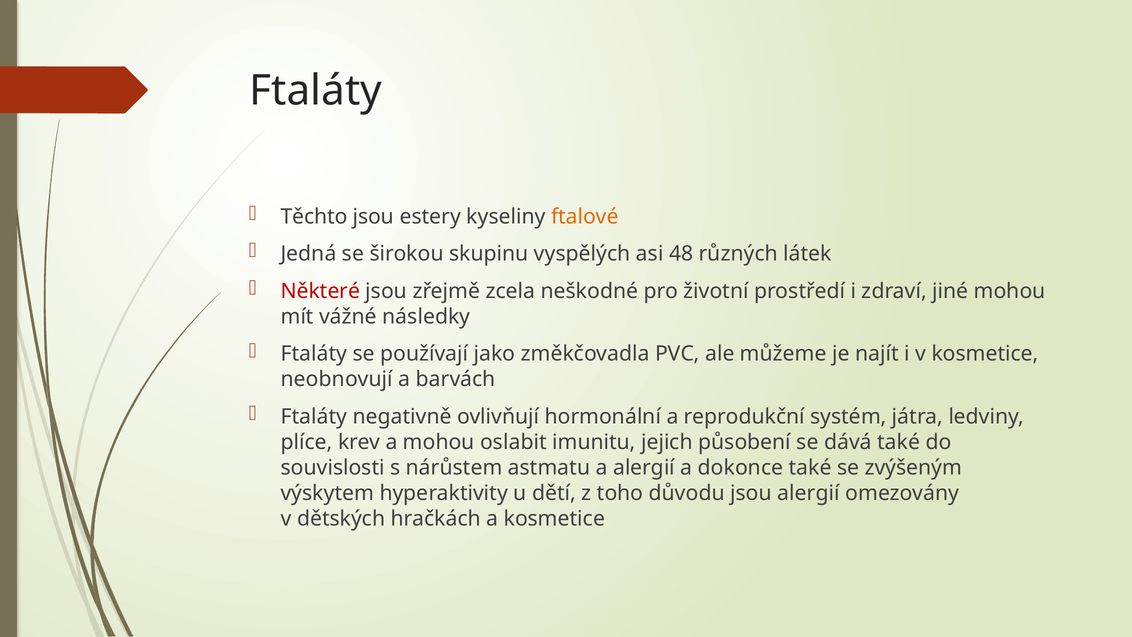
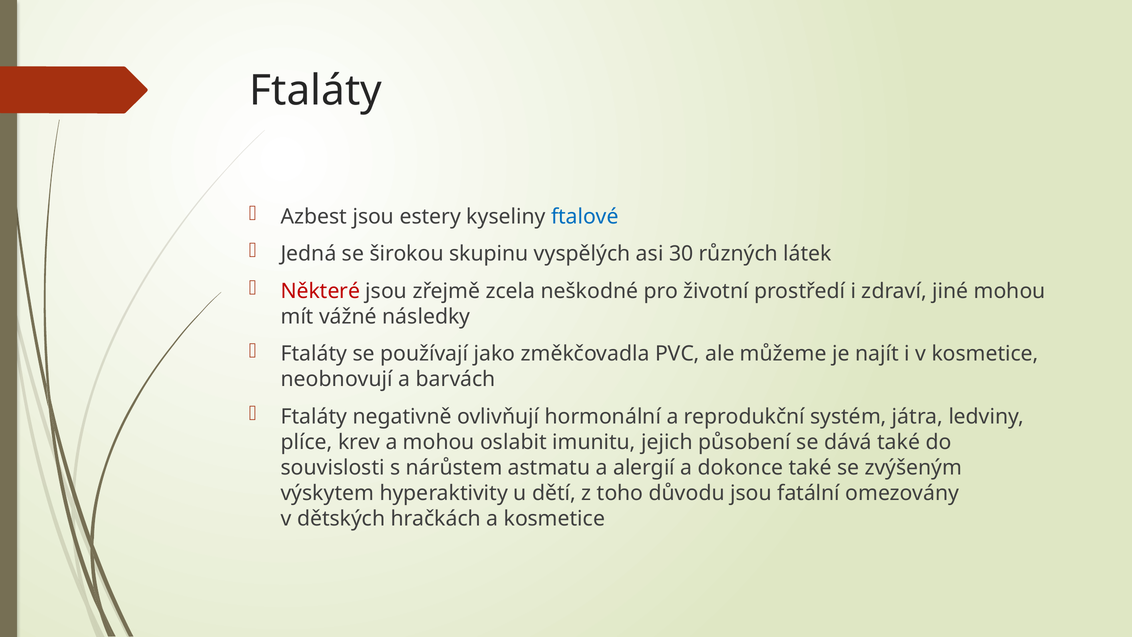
Těchto: Těchto -> Azbest (314, 217)
ftalové colour: orange -> blue (585, 217)
48: 48 -> 30 (681, 254)
jsou alergií: alergií -> fatální (809, 493)
